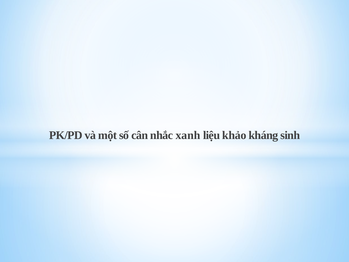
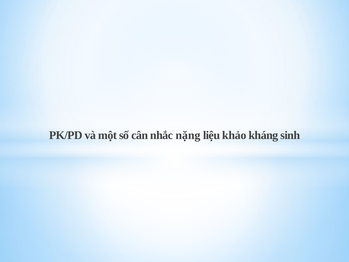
xanh: xanh -> nặng (188, 135)
